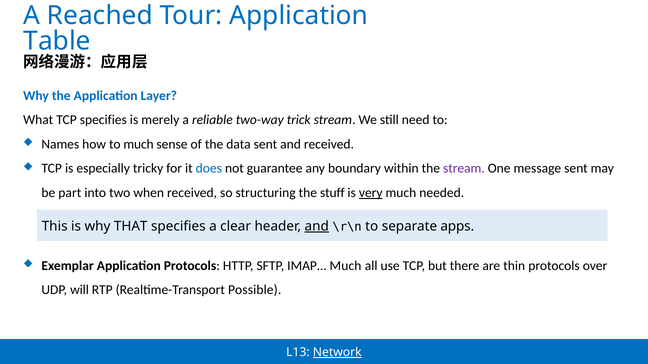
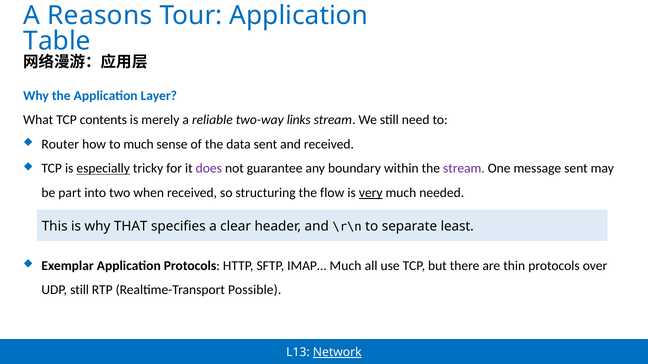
Reached: Reached -> Reasons (100, 16)
TCP specifies: specifies -> contents (103, 120)
trick: trick -> links (299, 120)
Names: Names -> Router (60, 144)
especially underline: none -> present (103, 169)
does colour: blue -> purple (209, 169)
stuff: stuff -> flow (332, 193)
and underline: present -> none (317, 227)
apps: apps -> least (457, 227)
UDP will: will -> still (80, 290)
